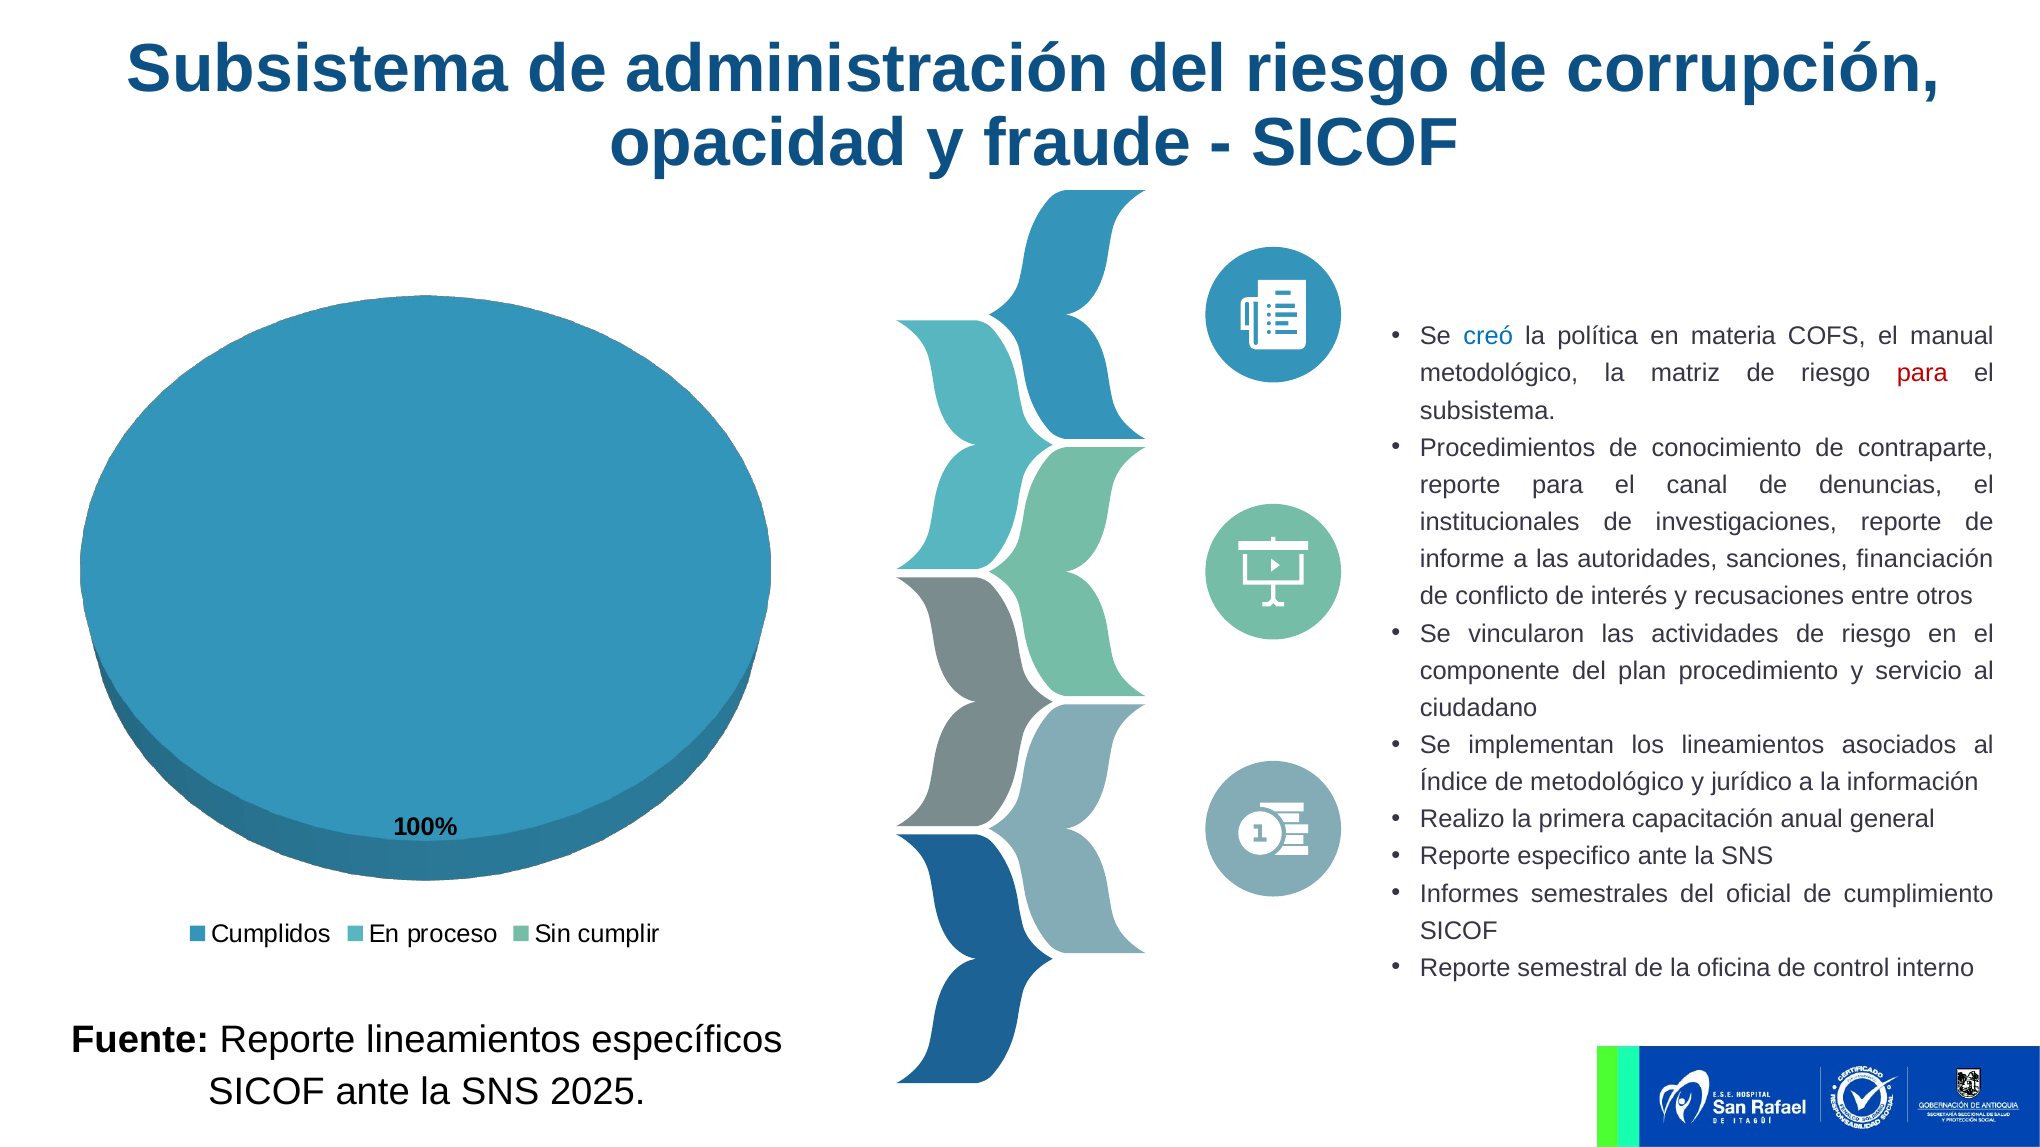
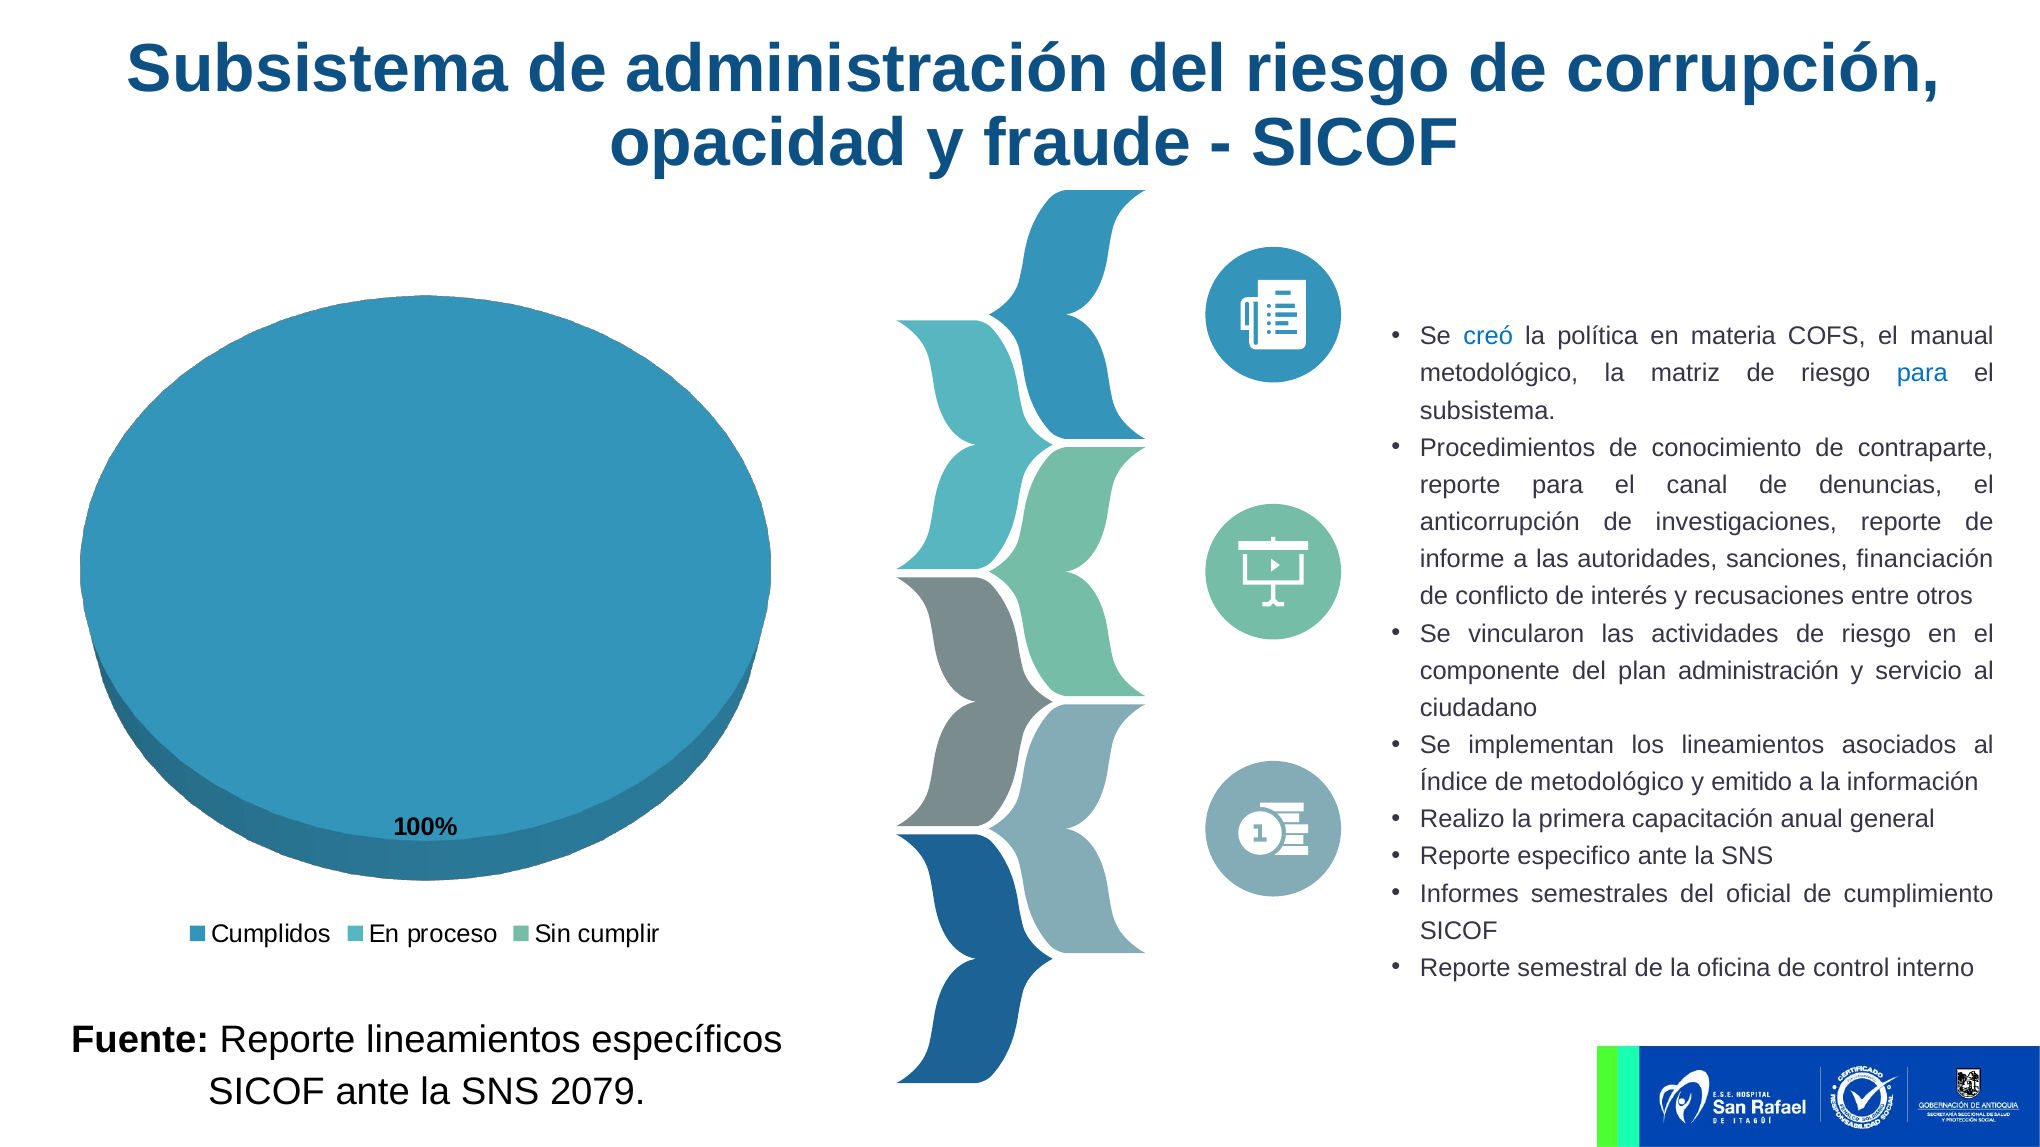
para colour: red -> blue (1922, 374)
institucionales: institucionales -> anticorrupción (1500, 522)
plan procedimiento: procedimiento -> administración (1759, 671)
jurídico: jurídico -> emitido (1752, 783)
2025: 2025 -> 2079 (598, 1093)
